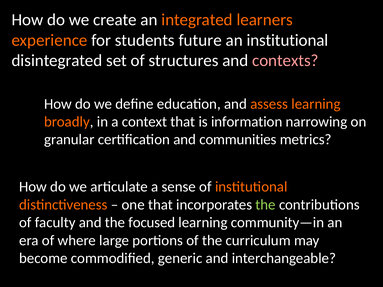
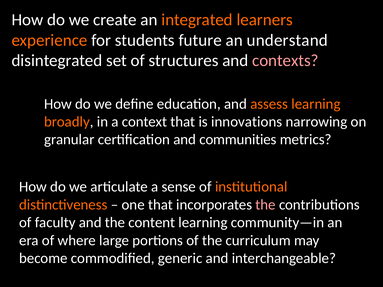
an institutional: institutional -> understand (287, 40)
information: information -> innovations (247, 122)
the colour: light green -> pink (266, 205)
focused: focused -> content (152, 223)
